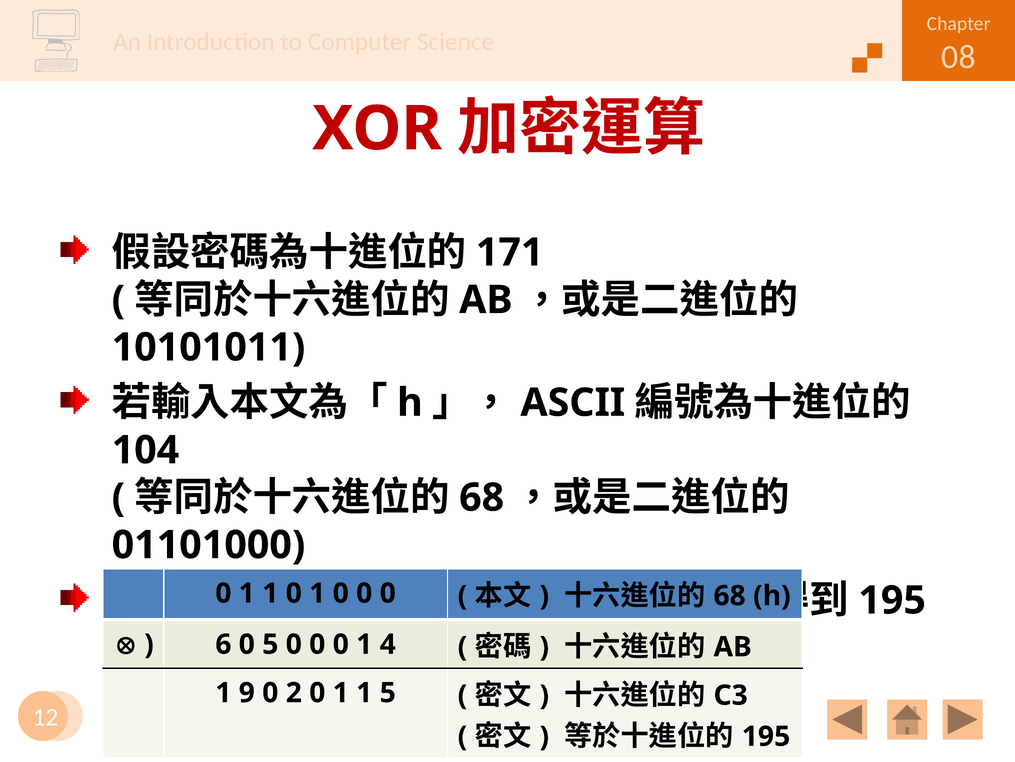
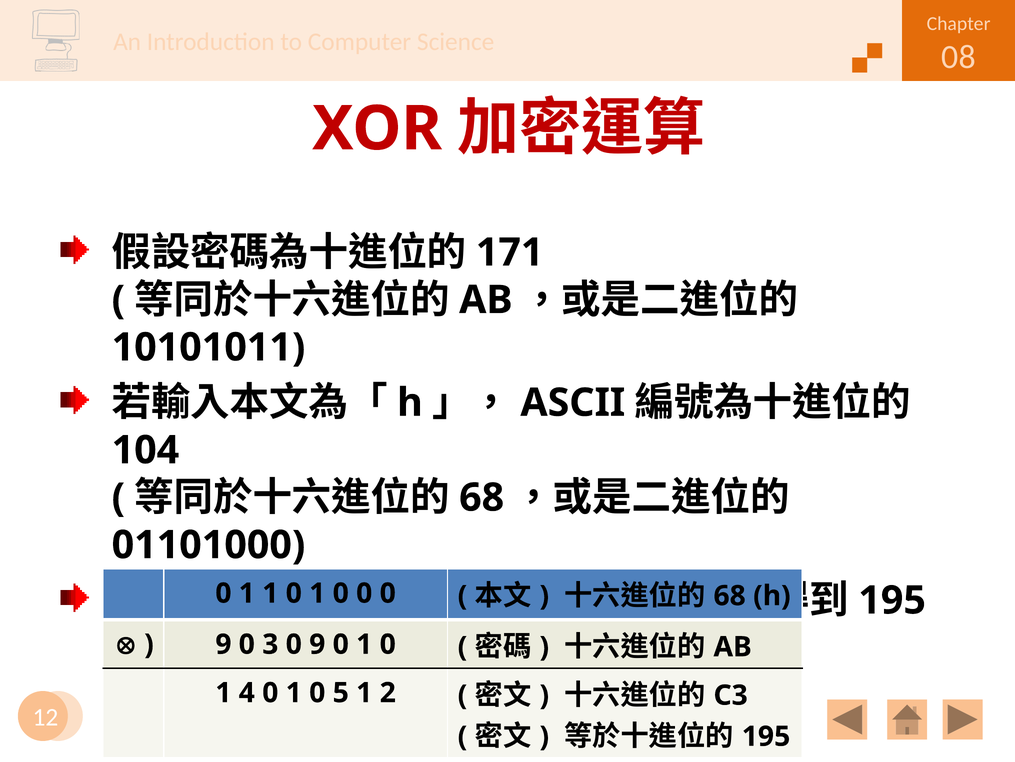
6: 6 -> 9 (223, 644)
0 5: 5 -> 3 (270, 644)
0: 0 -> 9 (317, 644)
4: 4 -> 0 (388, 644)
9: 9 -> 4 (247, 692)
2: 2 -> 1 (294, 692)
1: 1 -> 5 (341, 692)
1 5: 5 -> 2 (388, 692)
